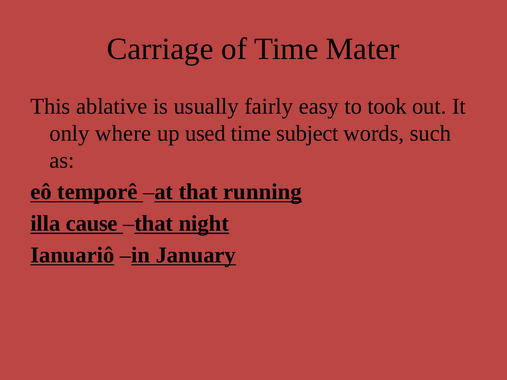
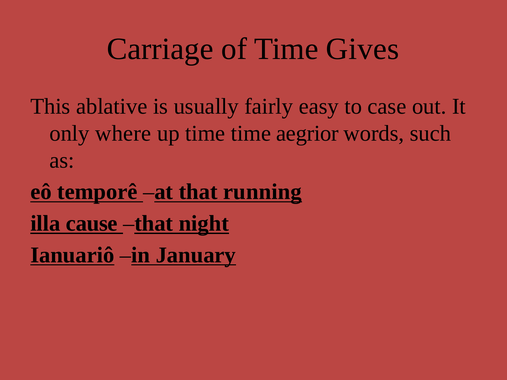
Mater: Mater -> Gives (363, 49)
took: took -> case (387, 106)
up used: used -> time (205, 133)
subject: subject -> aegrior (307, 133)
